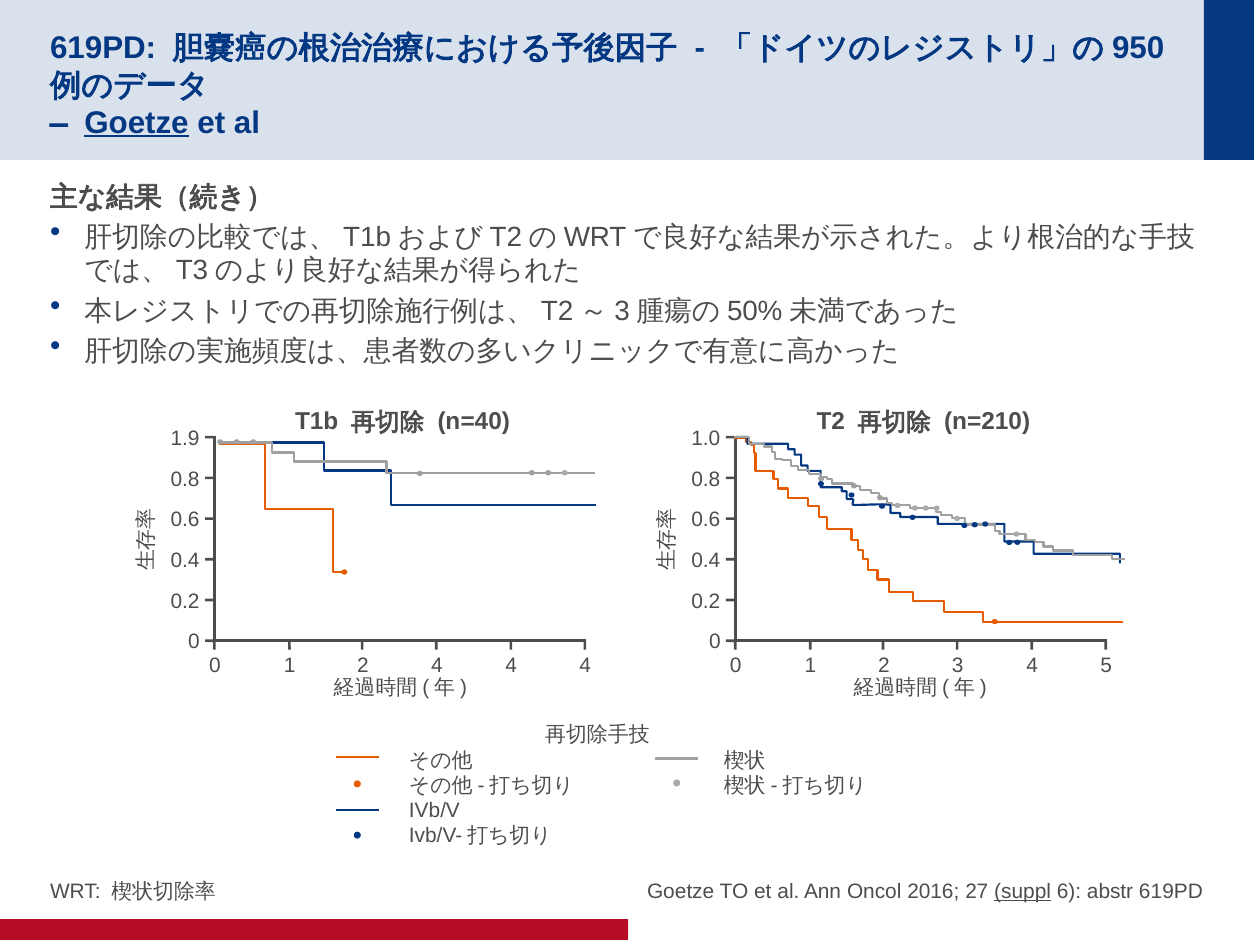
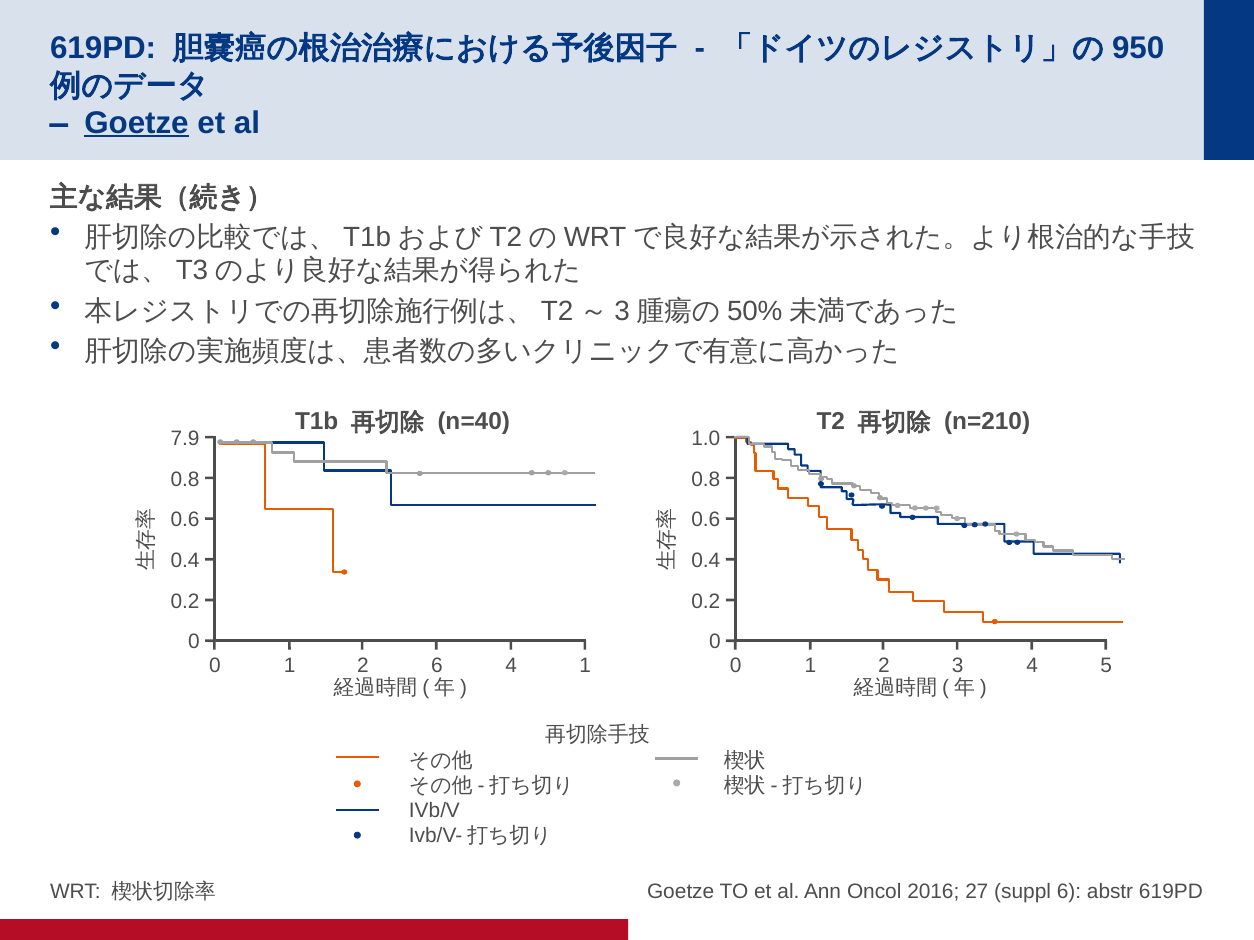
1.9: 1.9 -> 7.9 (185, 439)
2 4: 4 -> 6 (437, 666)
4: 4 -> 1 (585, 666)
suppl underline: present -> none (1023, 892)
